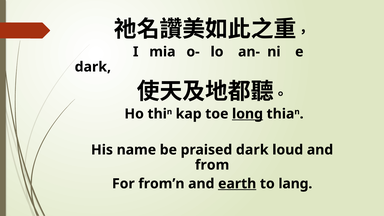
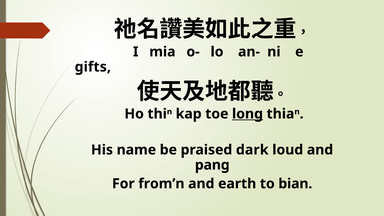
dark: dark -> gifts (93, 67)
from: from -> pang (212, 165)
earth underline: present -> none (237, 184)
lang: lang -> bian (295, 184)
